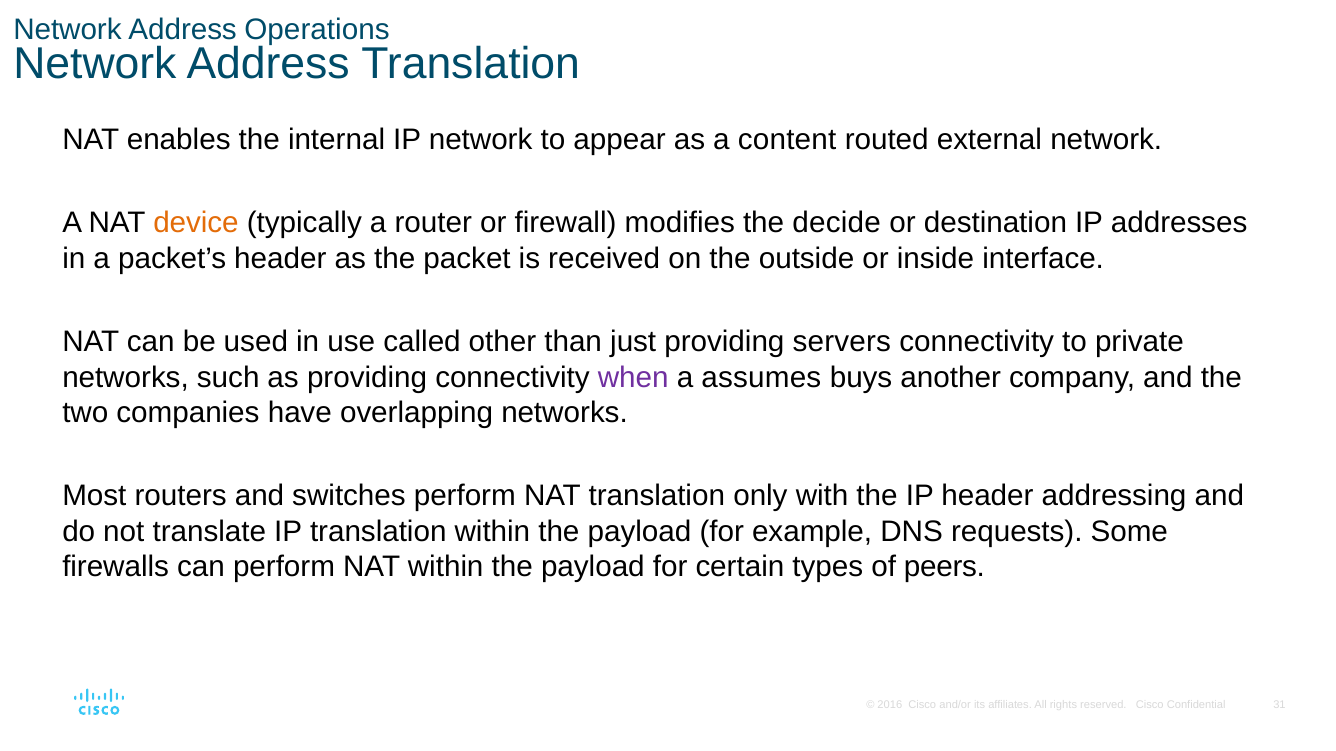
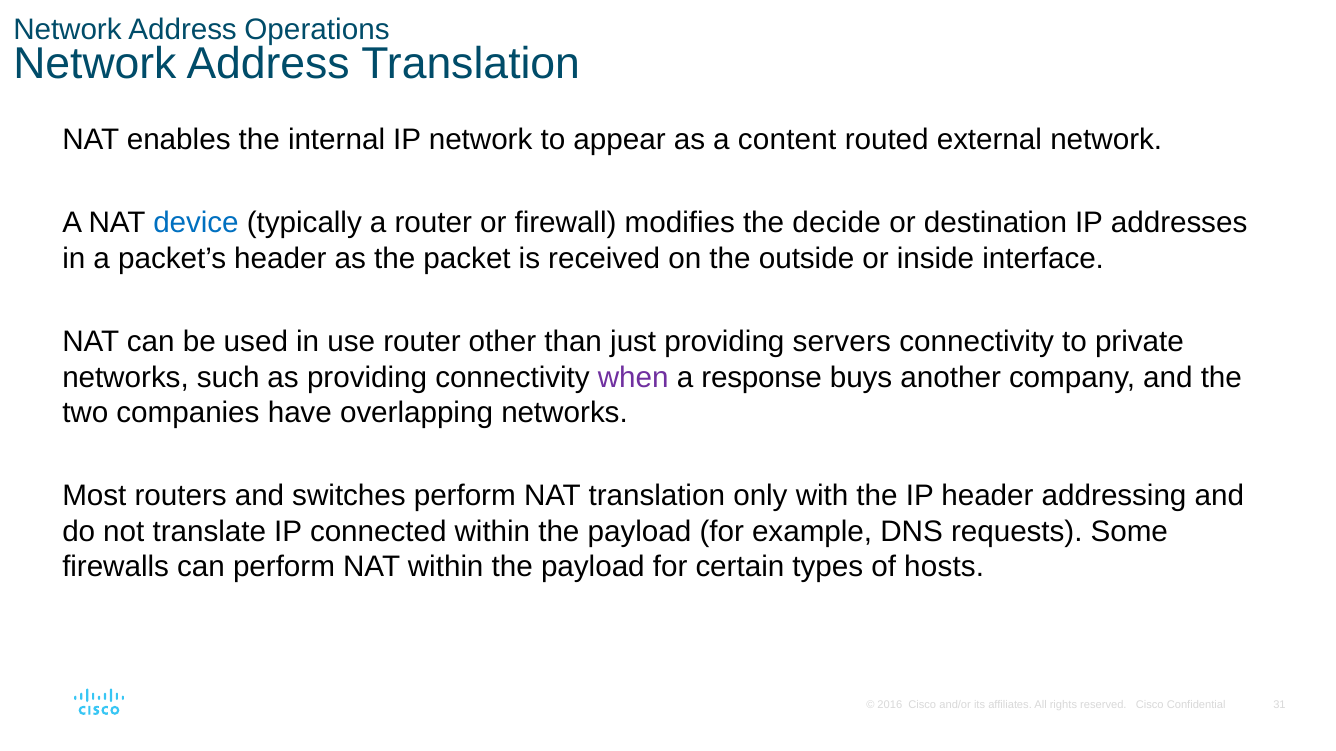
device colour: orange -> blue (196, 223)
use called: called -> router (422, 342)
assumes: assumes -> response (762, 378)
IP translation: translation -> connected (378, 532)
peers: peers -> hosts (944, 568)
